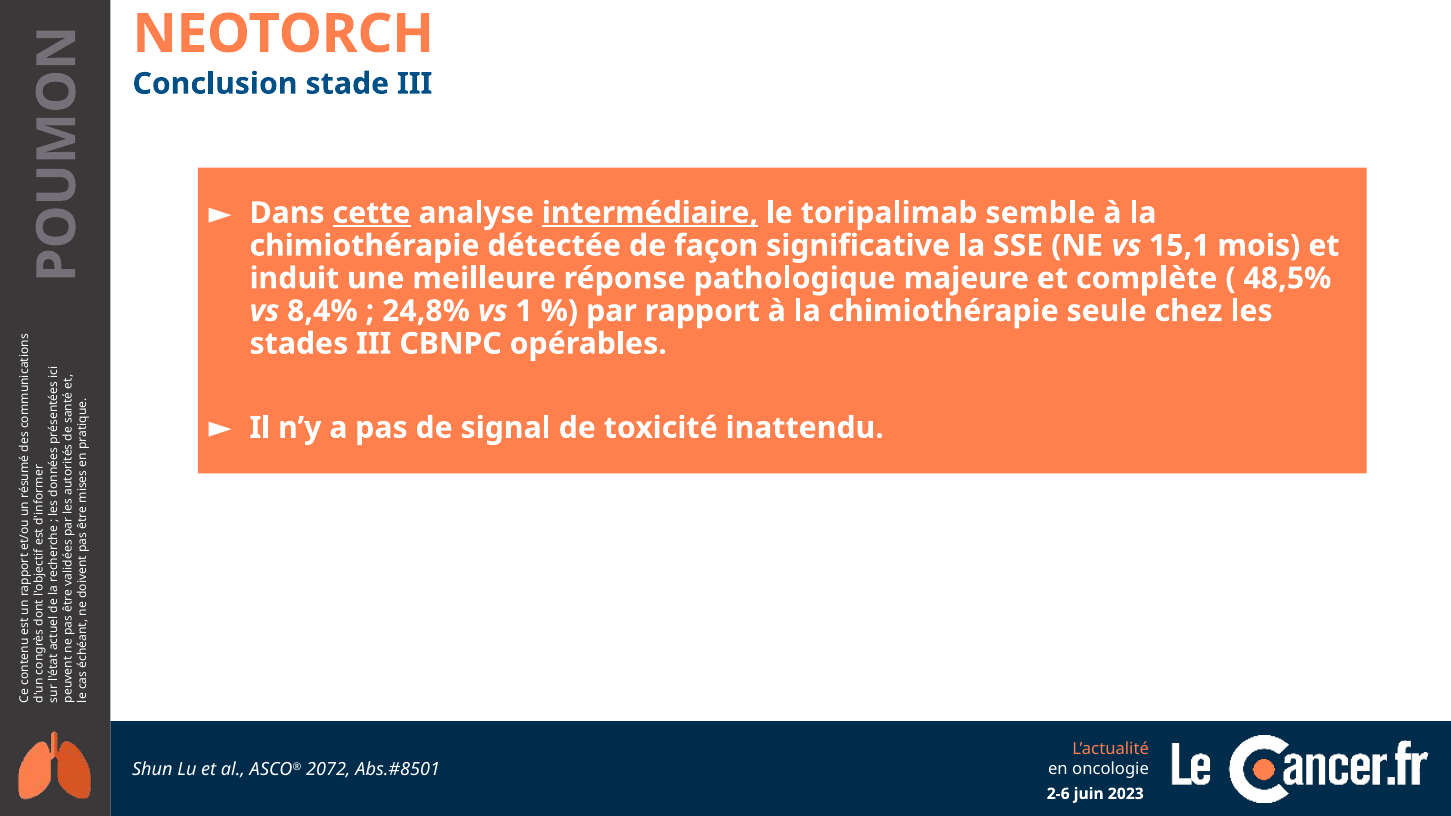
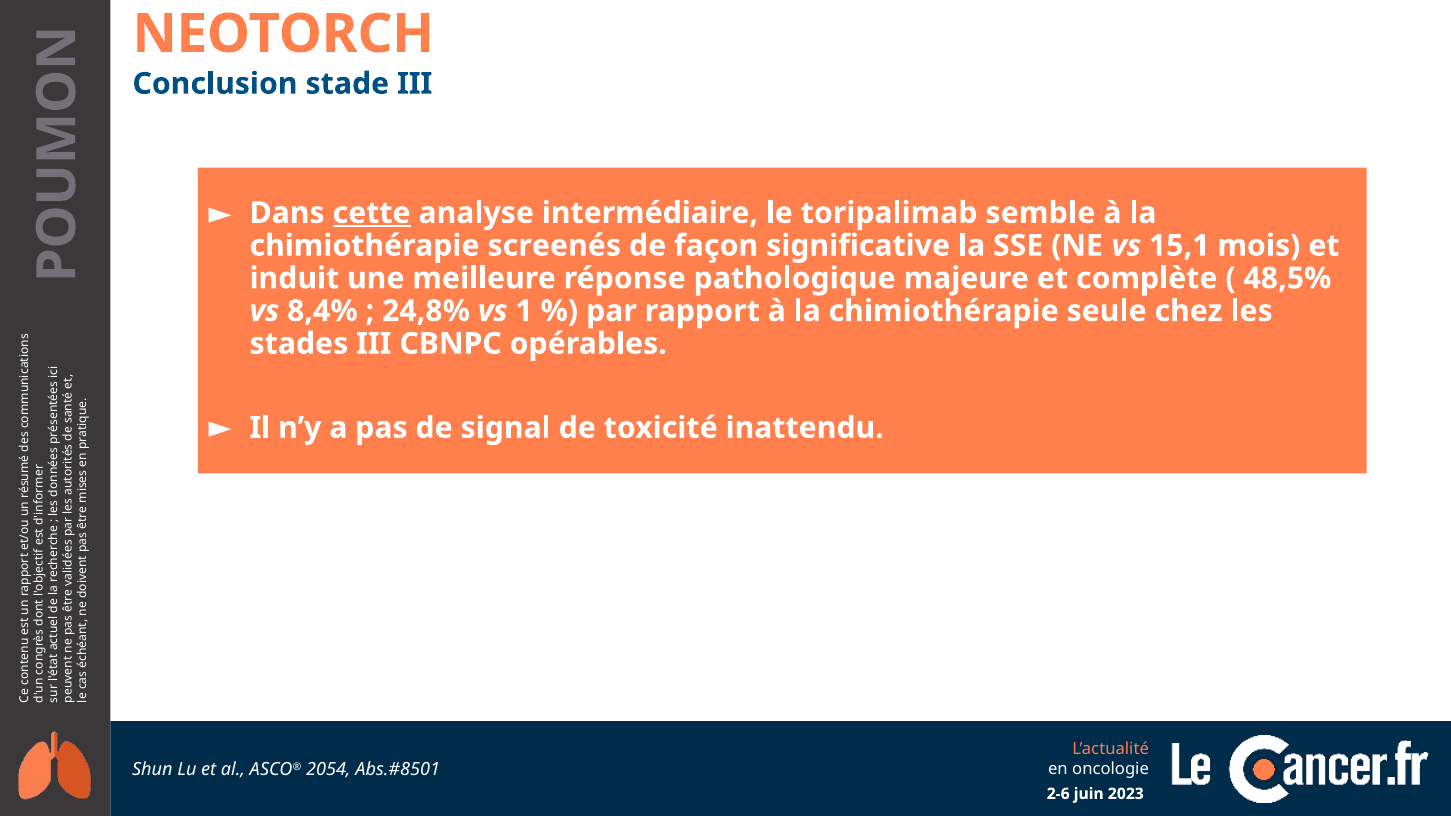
intermédiaire underline: present -> none (650, 213)
détectée: détectée -> screenés (554, 246)
2072: 2072 -> 2054 (328, 770)
